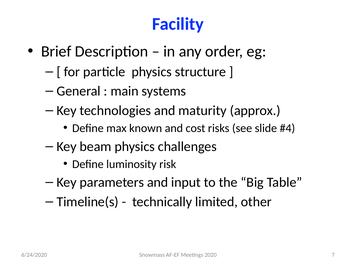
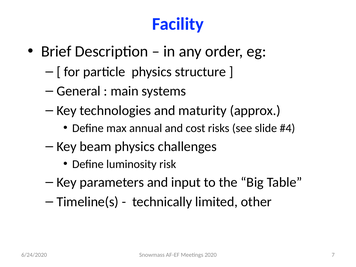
known: known -> annual (146, 128)
